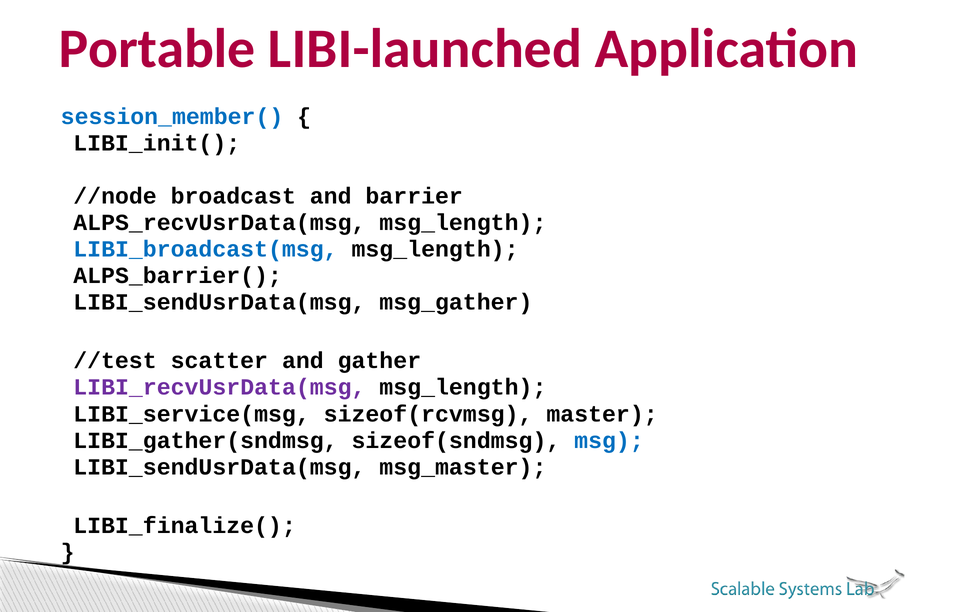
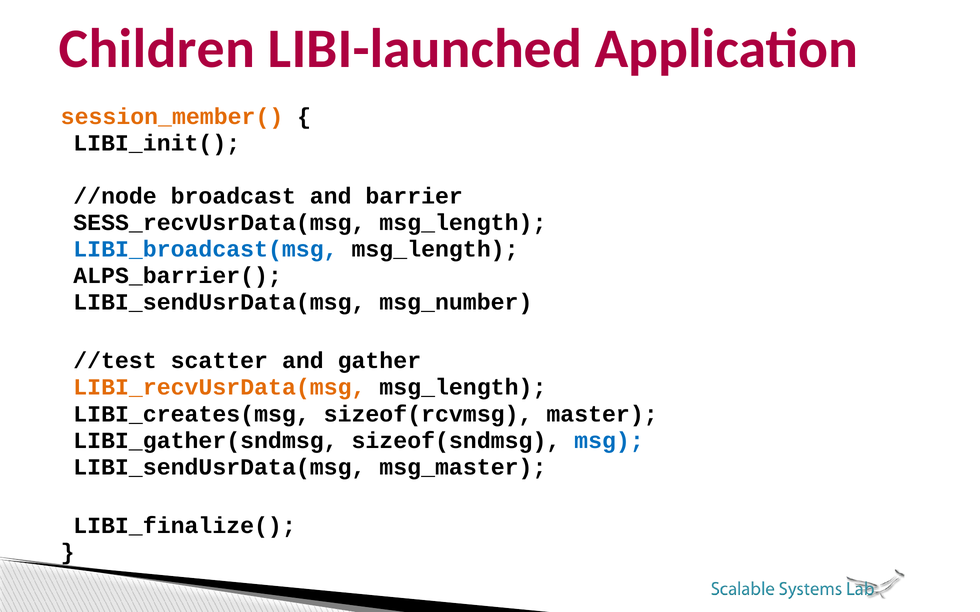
Portable: Portable -> Children (157, 49)
session_member( colour: blue -> orange (172, 117)
ALPS_recvUsrData(msg: ALPS_recvUsrData(msg -> SESS_recvUsrData(msg (219, 223)
msg_gather: msg_gather -> msg_number (456, 302)
LIBI_recvUsrData(msg colour: purple -> orange (219, 388)
LIBI_service(msg: LIBI_service(msg -> LIBI_creates(msg (192, 414)
